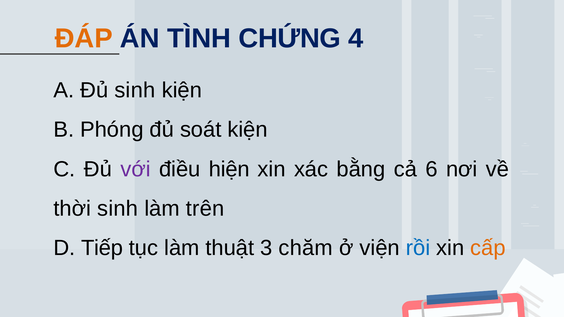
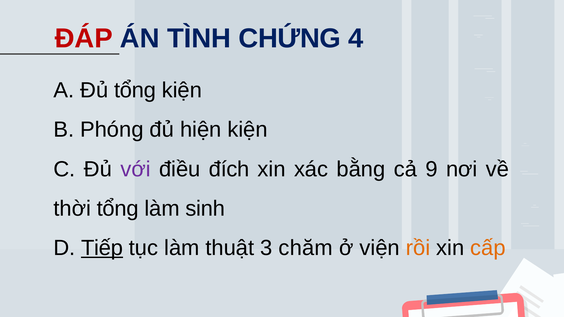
ĐÁP colour: orange -> red (84, 38)
Đủ sinh: sinh -> tổng (135, 90)
soát: soát -> hiện (201, 130)
hiện: hiện -> đích (229, 169)
6: 6 -> 9 (432, 169)
thời sinh: sinh -> tổng (118, 209)
trên: trên -> sinh (205, 209)
Tiếp underline: none -> present (102, 248)
rồi colour: blue -> orange (418, 248)
